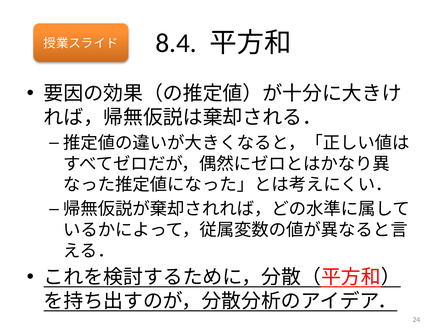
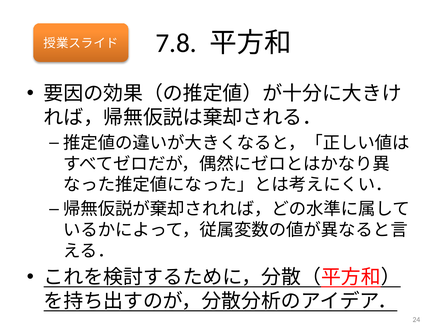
8.4: 8.4 -> 7.8 (176, 43)
